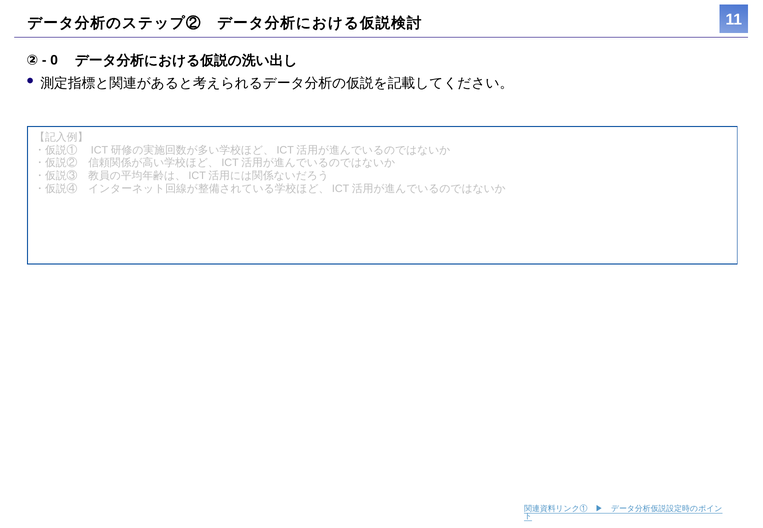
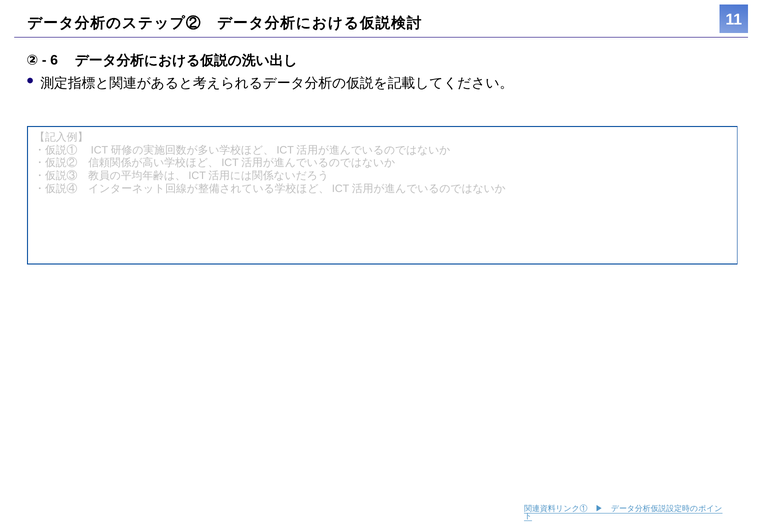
0: 0 -> 6 (54, 60)
